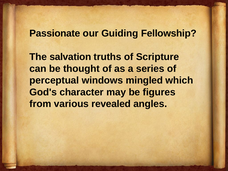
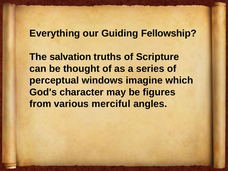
Passionate: Passionate -> Everything (55, 33)
mingled: mingled -> imagine (144, 80)
revealed: revealed -> merciful (111, 104)
